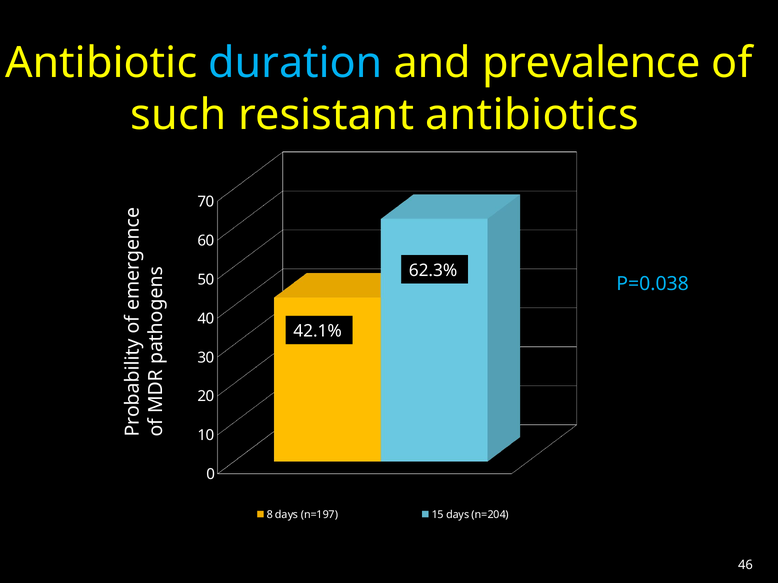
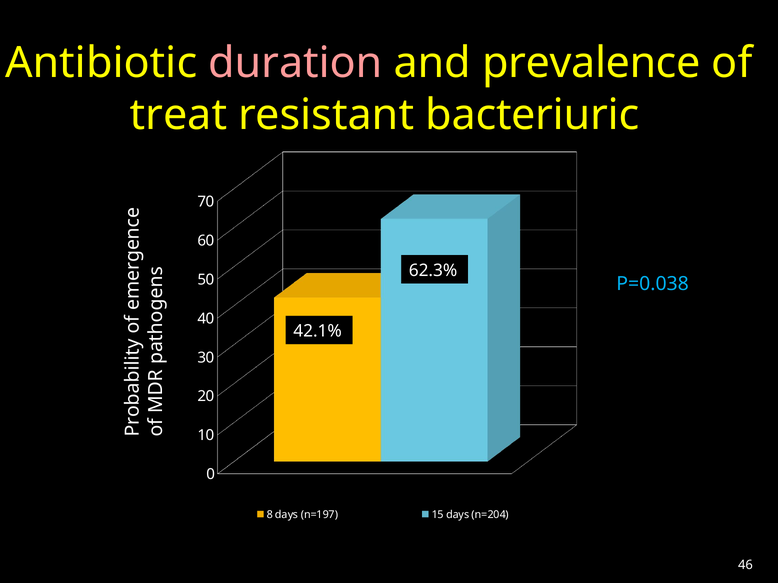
duration colour: light blue -> pink (295, 63)
such: such -> treat (178, 115)
antibiotics: antibiotics -> bacteriuric (532, 115)
